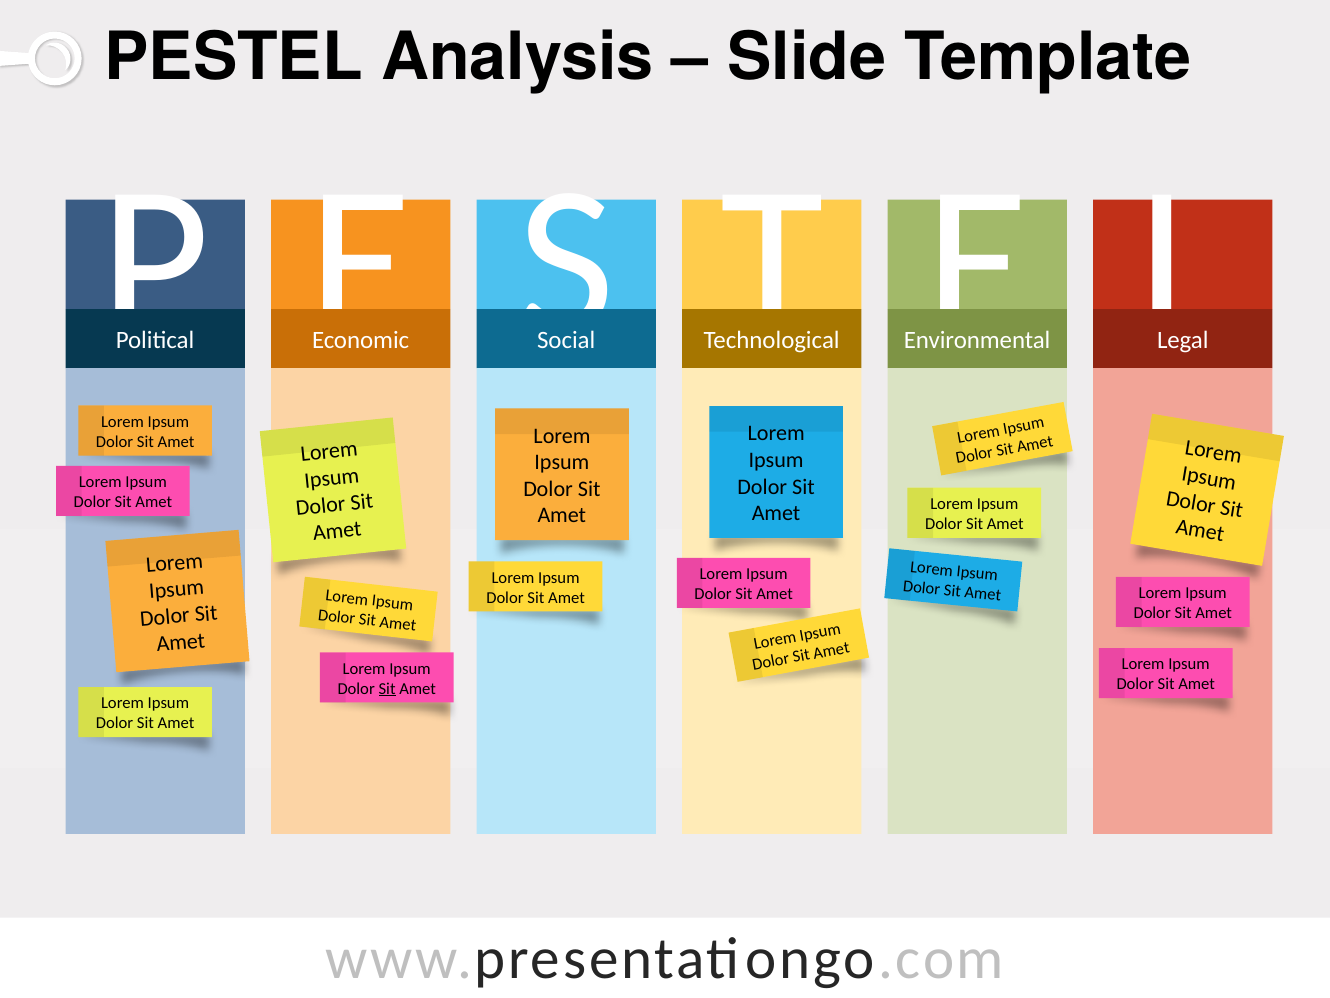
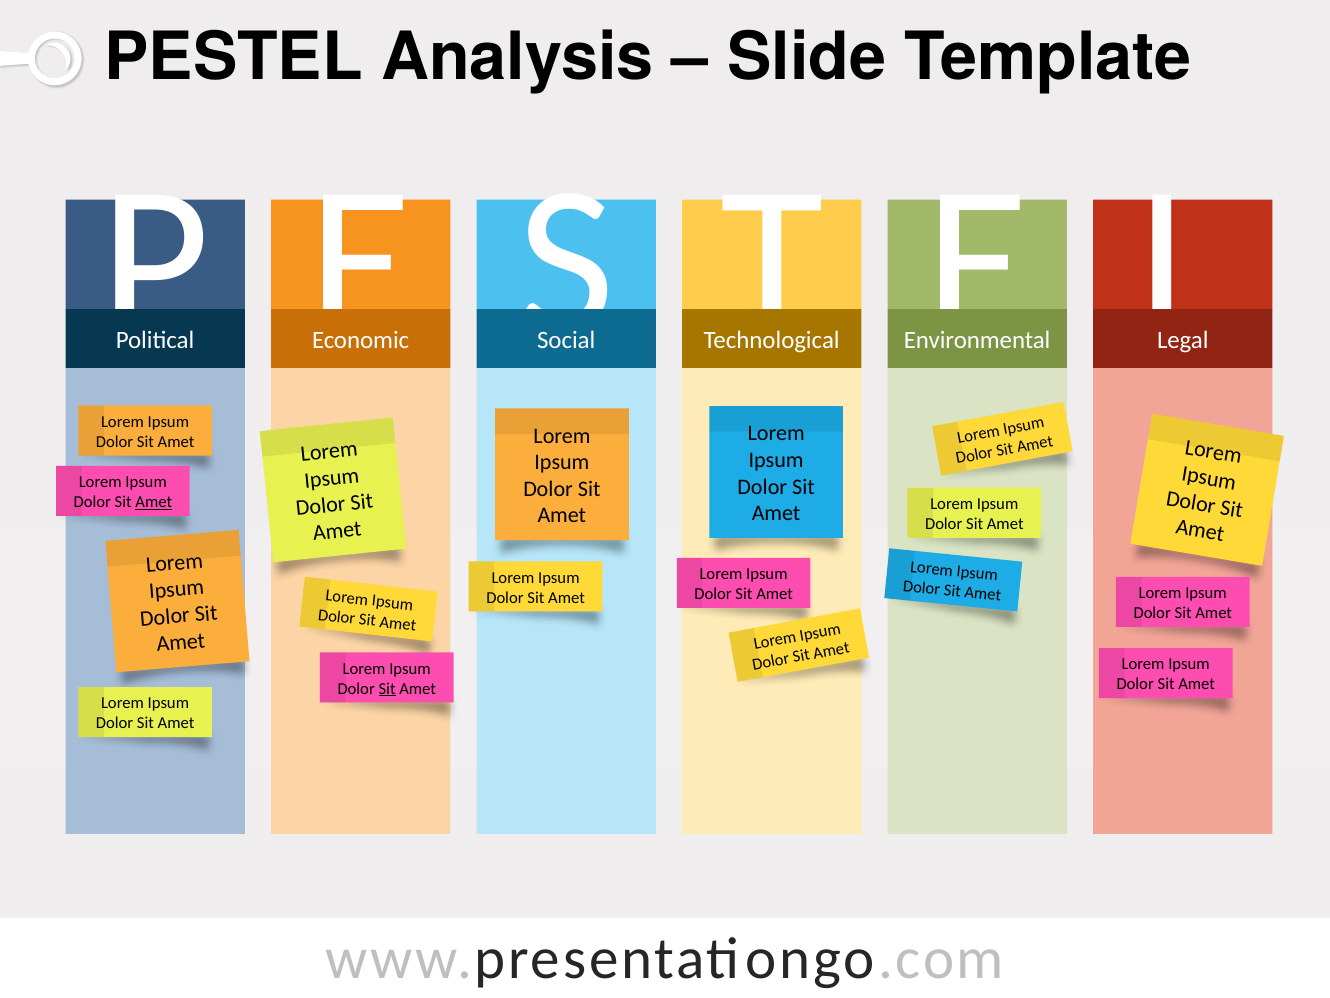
Amet underline: none -> present (154, 502)
